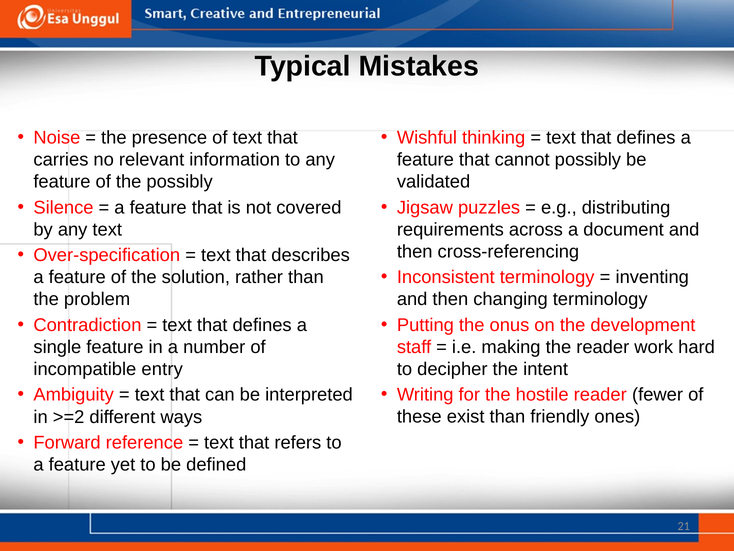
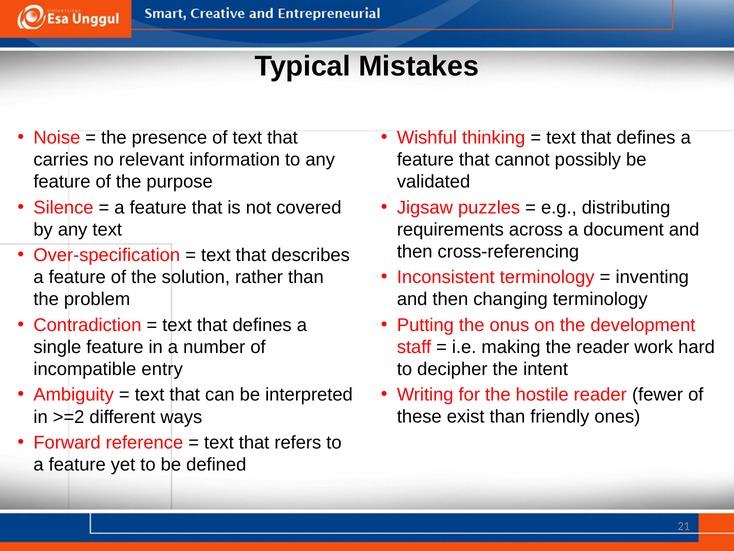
the possibly: possibly -> purpose (180, 182)
